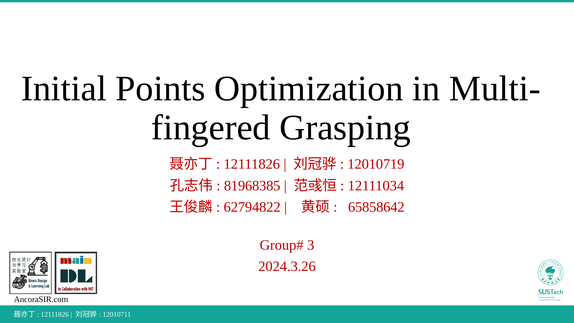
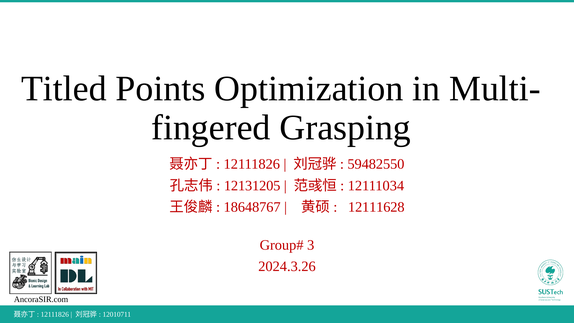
Initial: Initial -> Titled (64, 89)
12010719: 12010719 -> 59482550 (376, 164)
81968385: 81968385 -> 12131205 (252, 186)
62794822: 62794822 -> 18648767 (252, 207)
65858642: 65858642 -> 12111628 (376, 207)
